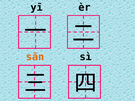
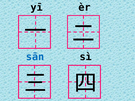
sān colour: orange -> blue (35, 57)
